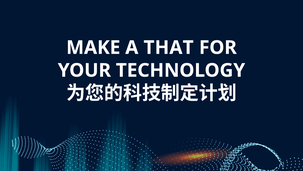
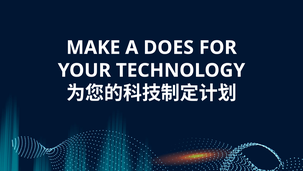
THAT: THAT -> DOES (169, 47)
